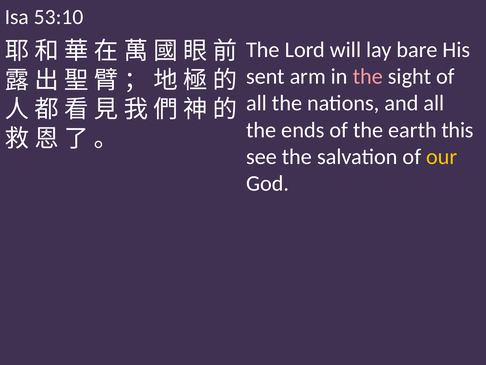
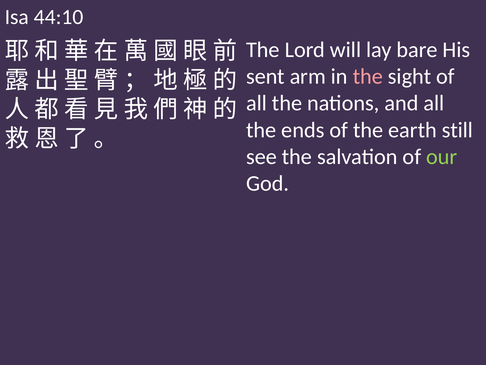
53:10: 53:10 -> 44:10 (59, 17)
this: this -> still (457, 130)
our colour: yellow -> light green (442, 157)
